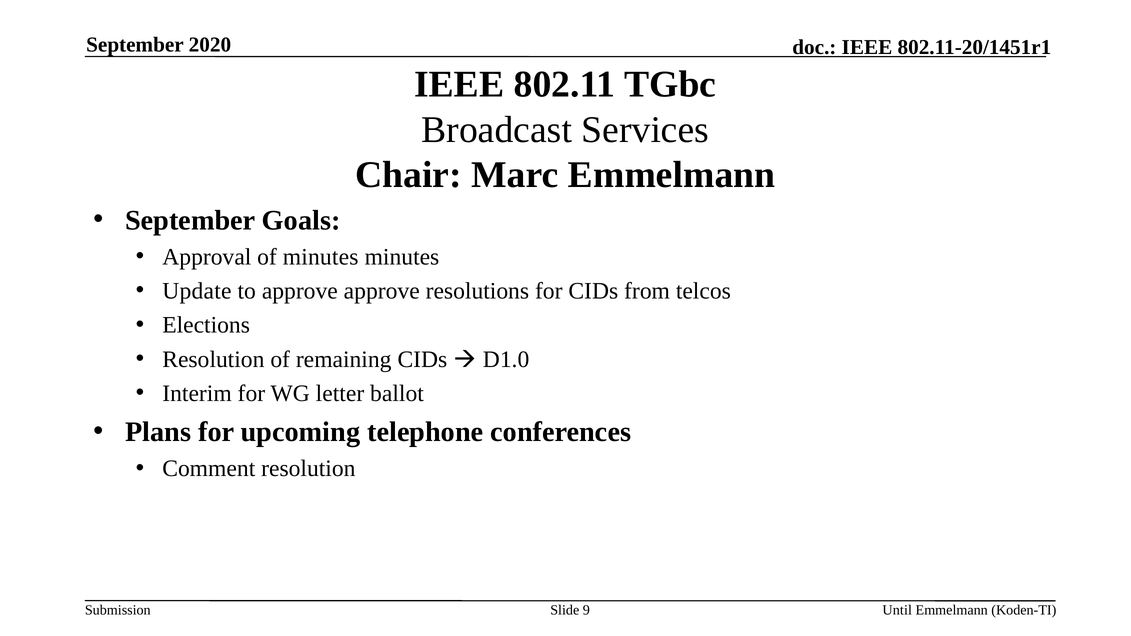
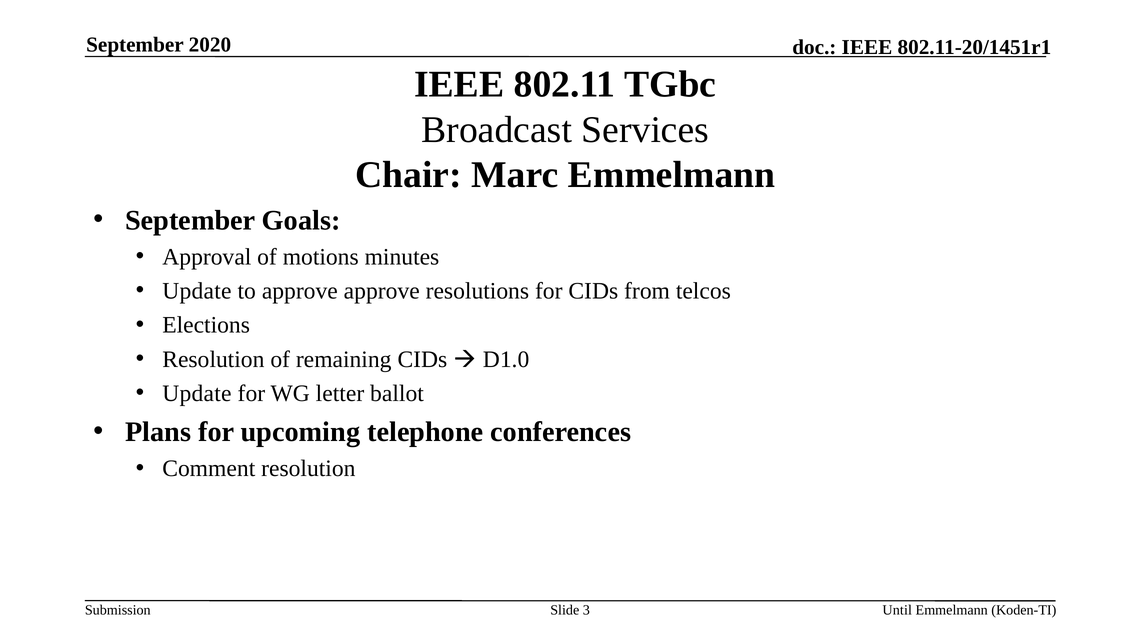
of minutes: minutes -> motions (321, 257)
Interim: Interim -> Update (197, 394)
9: 9 -> 3 (586, 610)
